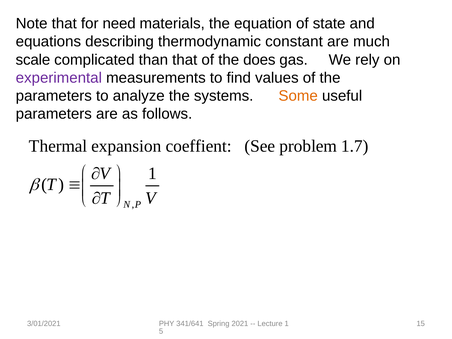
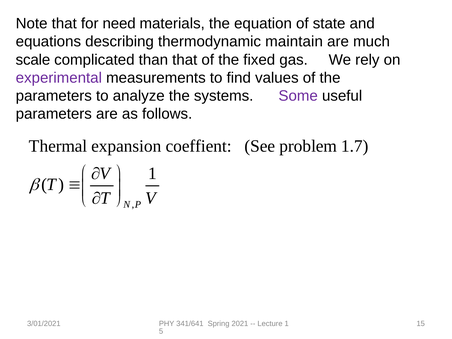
constant: constant -> maintain (294, 42)
does: does -> fixed (259, 60)
Some colour: orange -> purple (298, 96)
